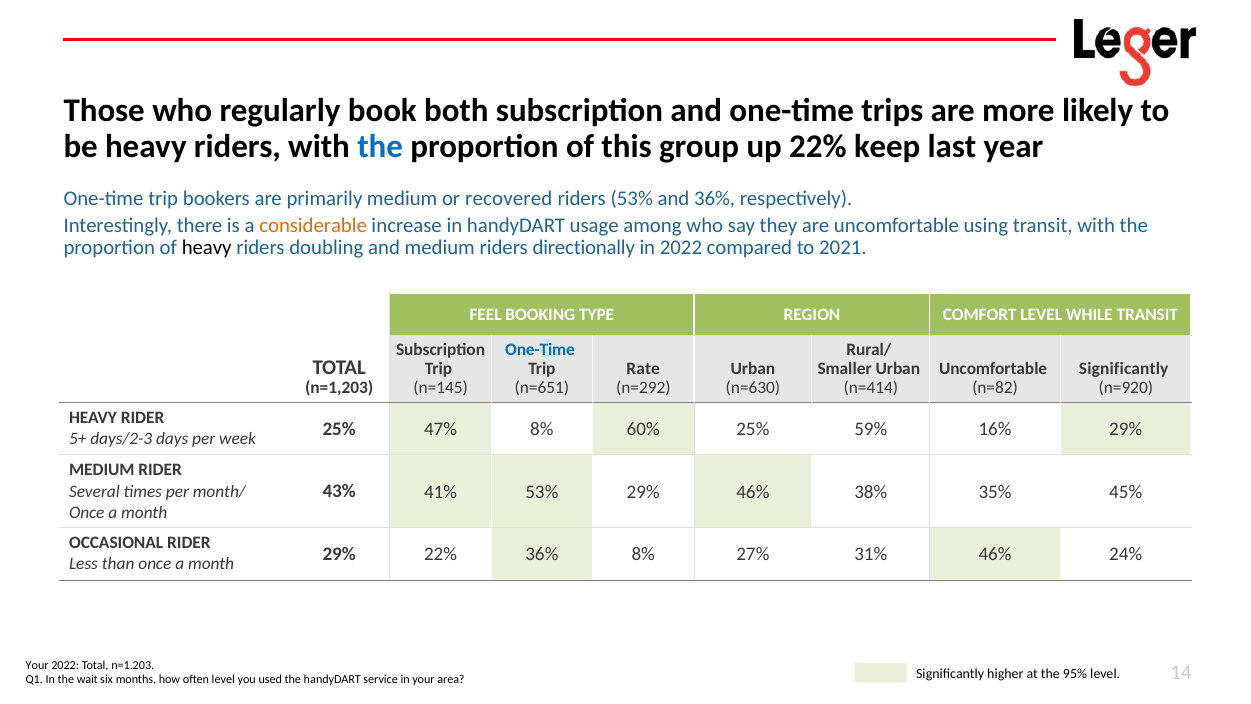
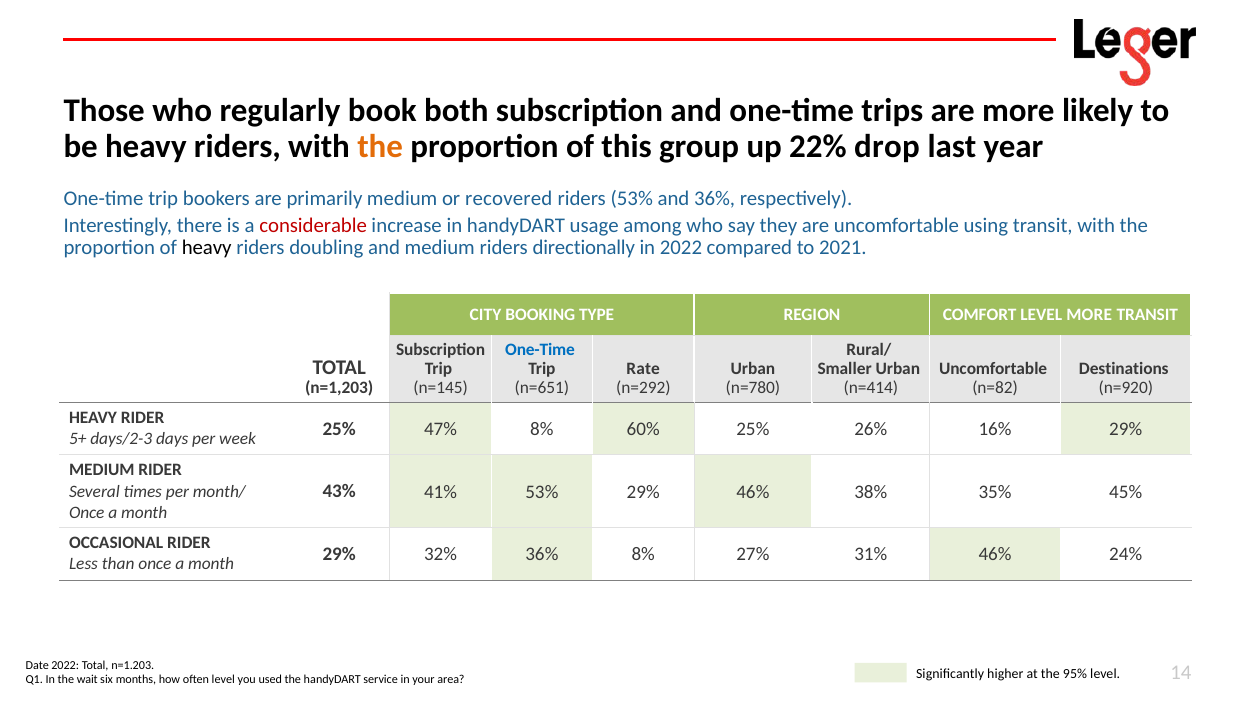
the colour: blue -> orange (380, 146)
keep: keep -> drop (887, 146)
considerable colour: orange -> red (313, 225)
FEEL: FEEL -> CITY (485, 314)
LEVEL WHILE: WHILE -> MORE (1089, 314)
Significantly: Significantly -> Destinations (1124, 369)
n=630: n=630 -> n=780 (753, 388)
59%: 59% -> 26% (871, 429)
29% 22%: 22% -> 32% (441, 554)
Your: Your -> Date (37, 665)
